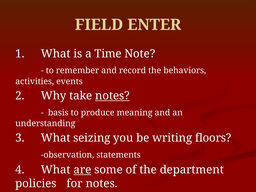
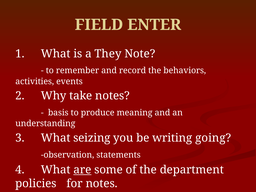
Time: Time -> They (108, 54)
notes underline: present -> none (112, 96)
floors: floors -> going (213, 138)
